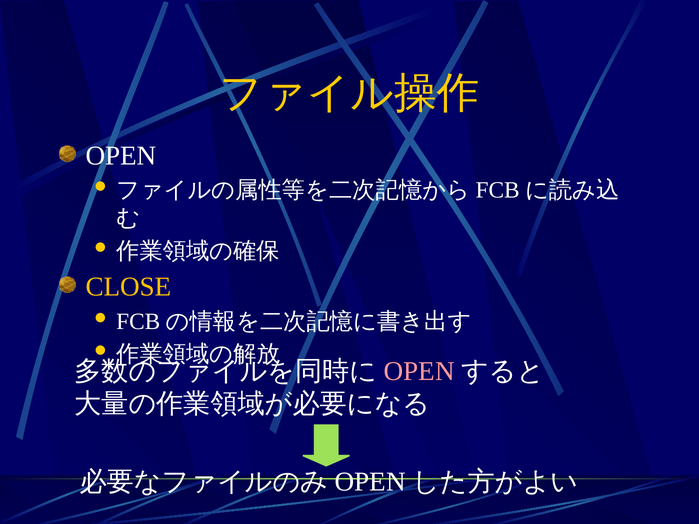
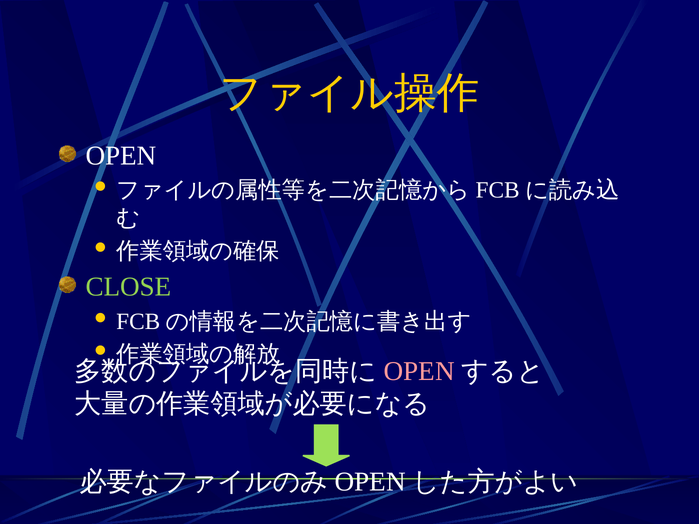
CLOSE colour: yellow -> light green (129, 287)
